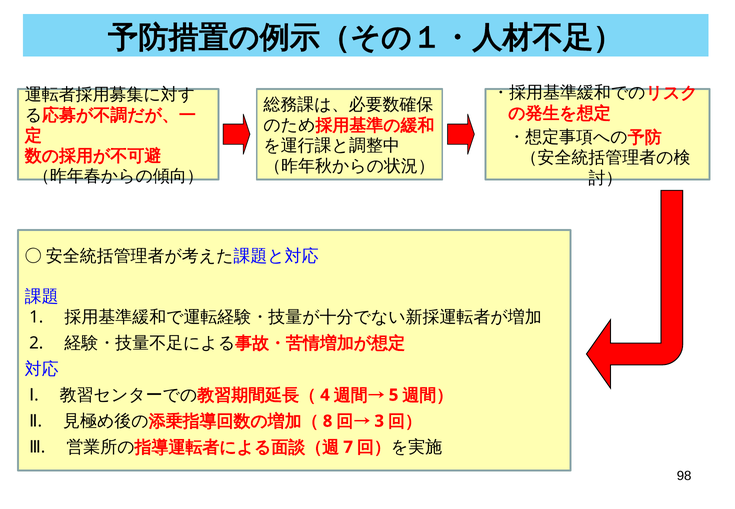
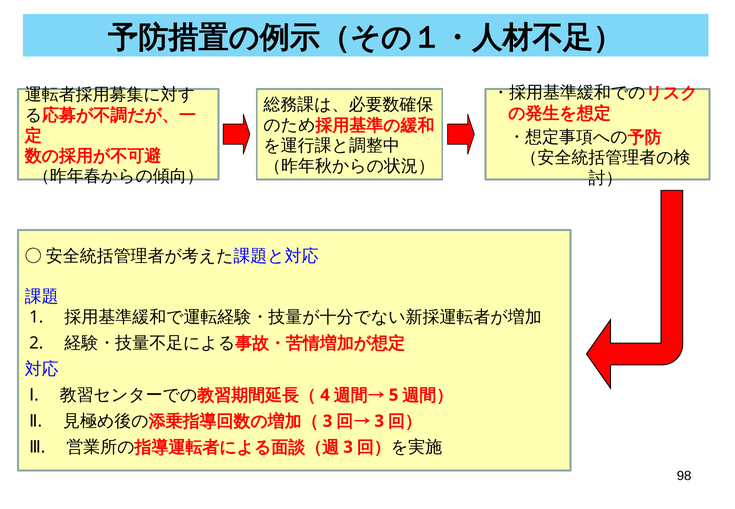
8: 8 -> 3 (328, 421)
7: 7 -> 3 (348, 447)
